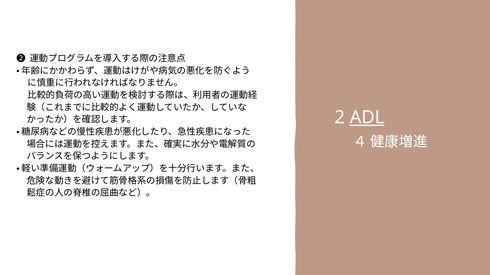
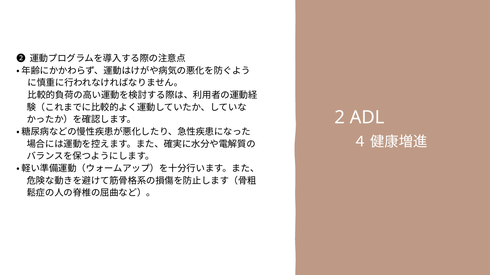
ADL underline: present -> none (367, 118)
